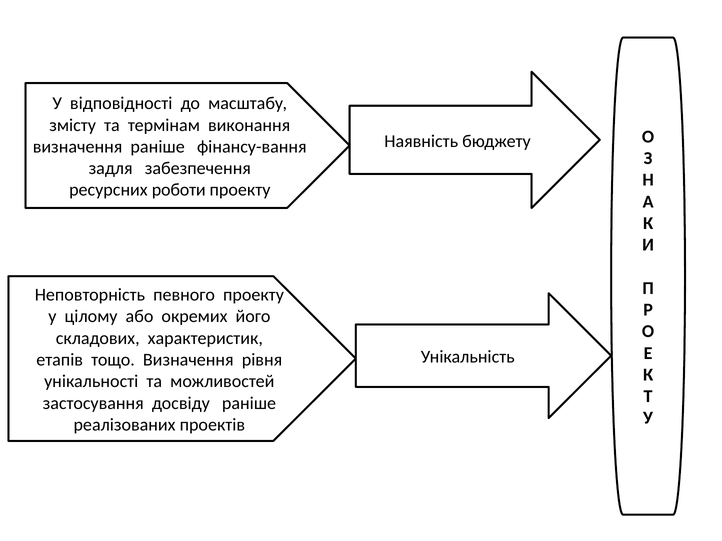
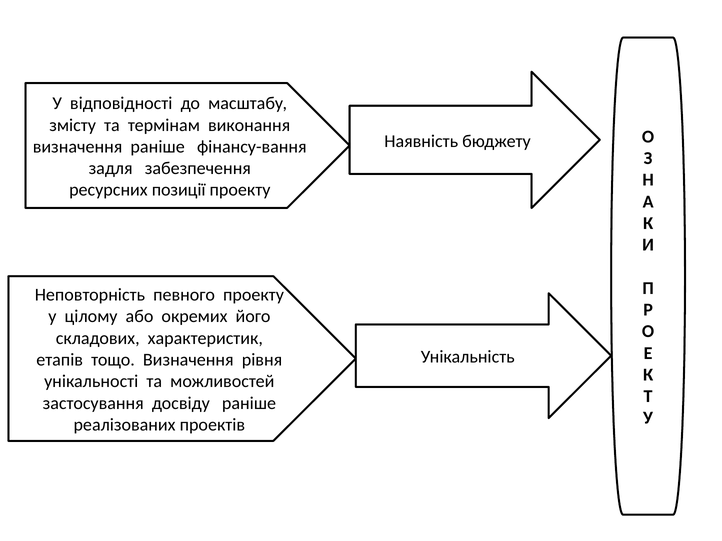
роботи: роботи -> позиції (179, 190)
